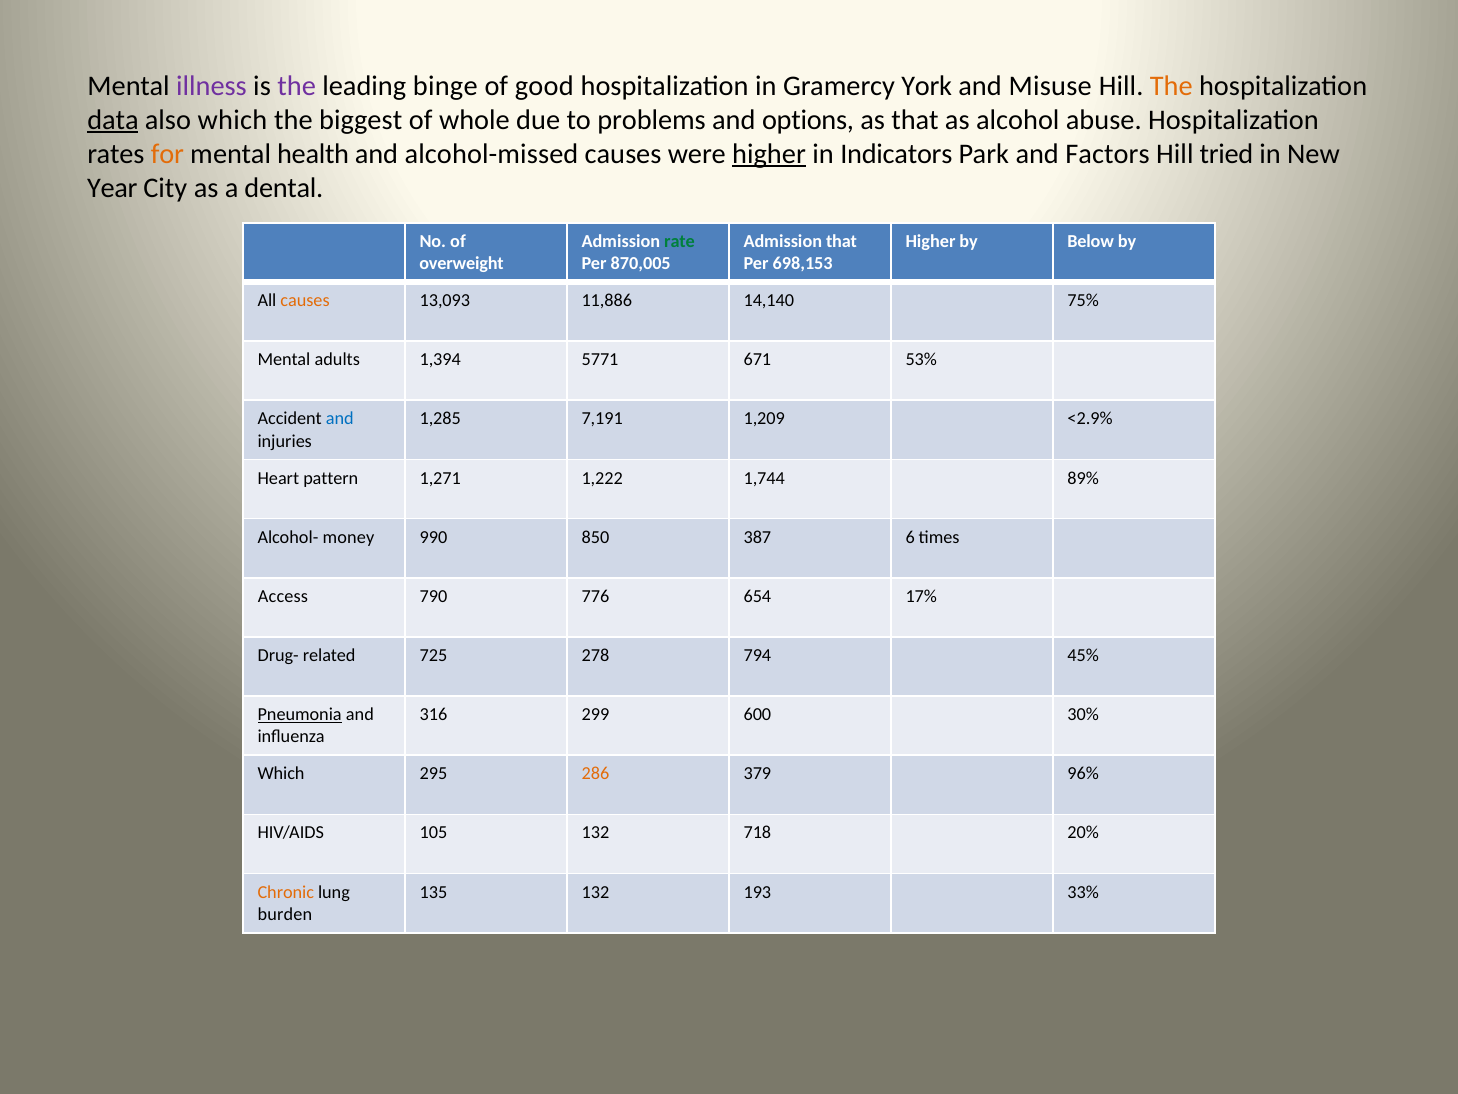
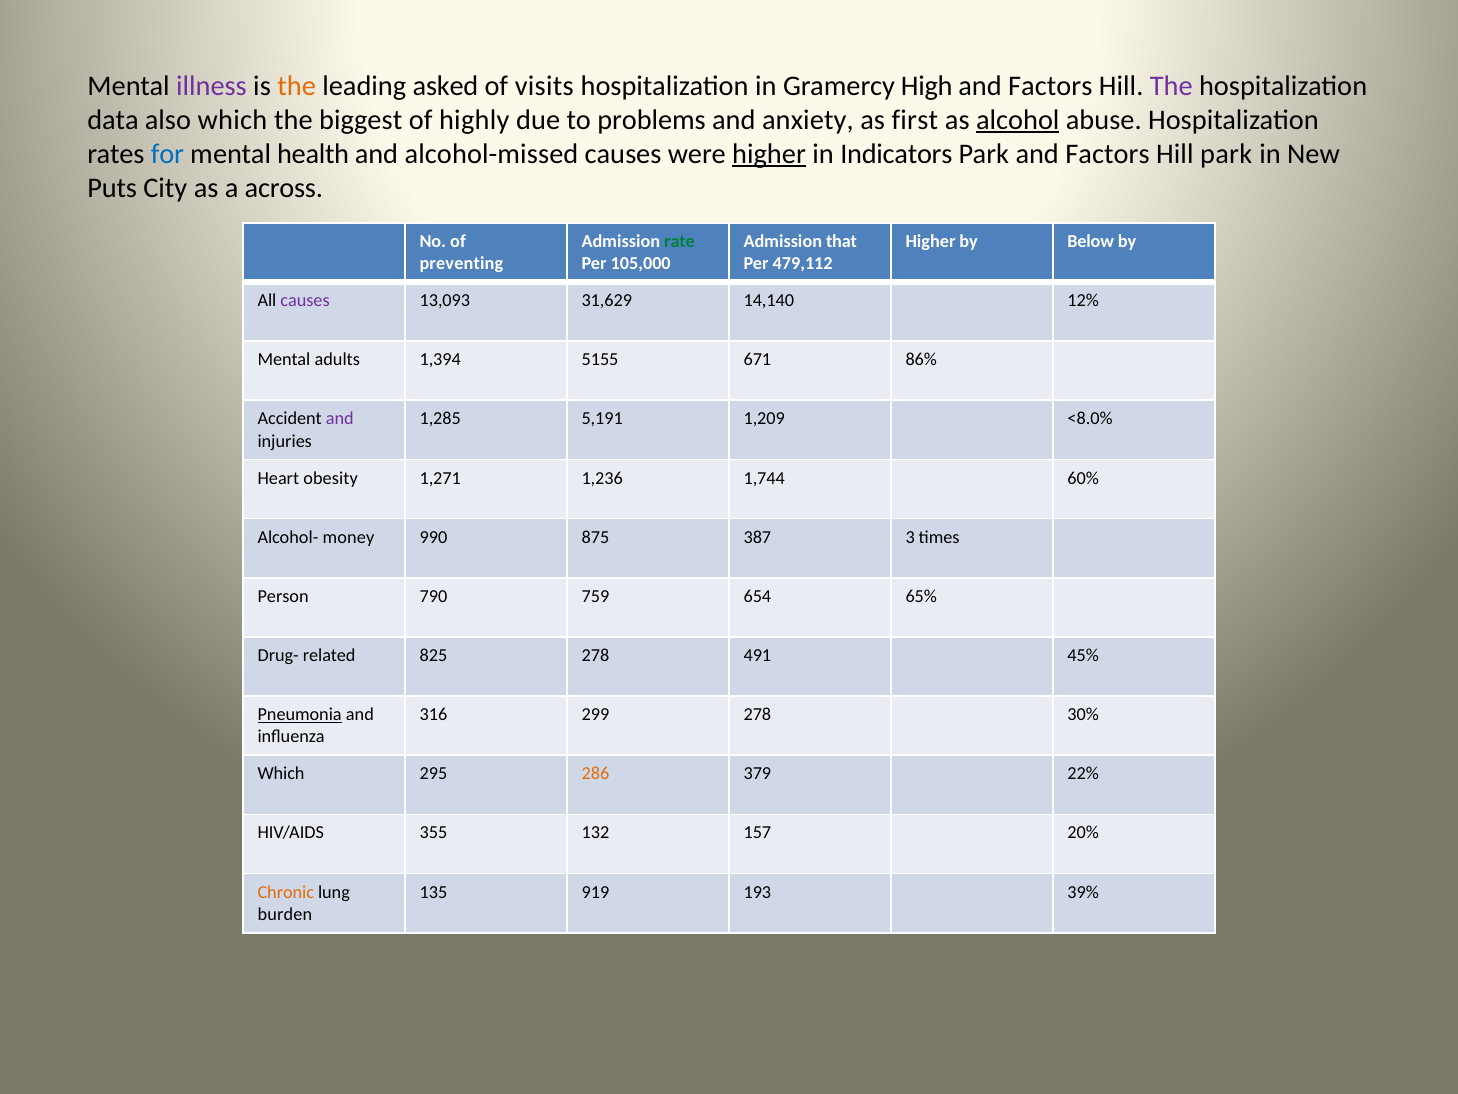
the colour: purple -> orange (297, 86)
binge: binge -> asked (446, 86)
good: good -> visits (544, 86)
York: York -> High (927, 86)
Misuse: Misuse -> Factors (1050, 86)
The colour: orange -> purple (1171, 86)
data underline: present -> none (113, 120)
whole: whole -> highly (474, 120)
options: options -> anxiety (808, 120)
as that: that -> first (915, 120)
alcohol underline: none -> present (1018, 120)
for colour: orange -> blue (167, 154)
Hill tried: tried -> park (1226, 154)
Year: Year -> Puts (112, 188)
dental: dental -> across (284, 188)
overweight: overweight -> preventing (461, 263)
870,005: 870,005 -> 105,000 (641, 263)
698,153: 698,153 -> 479,112 (803, 263)
causes colour: orange -> purple (305, 300)
11,886: 11,886 -> 31,629 (607, 300)
75%: 75% -> 12% (1083, 300)
5771: 5771 -> 5155 (600, 360)
53%: 53% -> 86% (921, 360)
and colour: blue -> purple (340, 419)
7,191: 7,191 -> 5,191 (602, 419)
<2.9%: <2.9% -> <8.0% (1090, 419)
pattern: pattern -> obesity (331, 478)
1,222: 1,222 -> 1,236 (602, 478)
89%: 89% -> 60% (1083, 478)
850: 850 -> 875 (595, 537)
6: 6 -> 3 (910, 537)
Access: Access -> Person (283, 596)
776: 776 -> 759 (595, 596)
17%: 17% -> 65% (921, 596)
725: 725 -> 825 (433, 655)
794: 794 -> 491 (757, 655)
299 600: 600 -> 278 (757, 714)
96%: 96% -> 22% (1083, 773)
105: 105 -> 355 (433, 833)
718: 718 -> 157 (757, 833)
135 132: 132 -> 919 (595, 892)
33%: 33% -> 39% (1083, 892)
